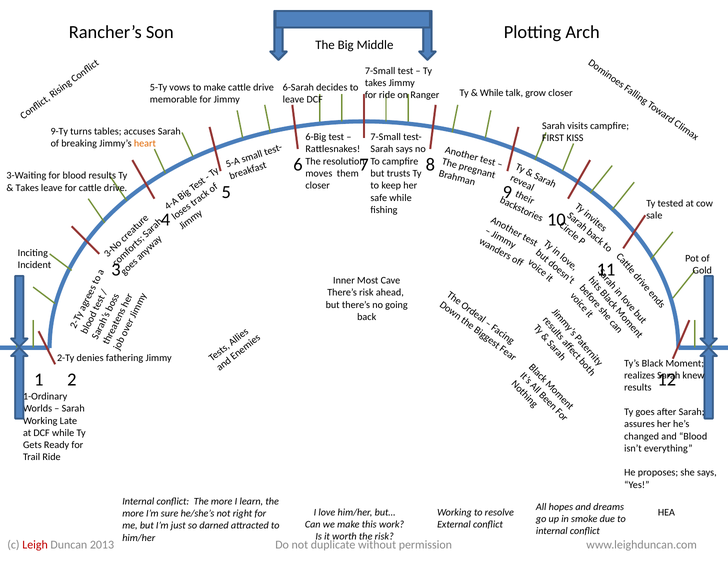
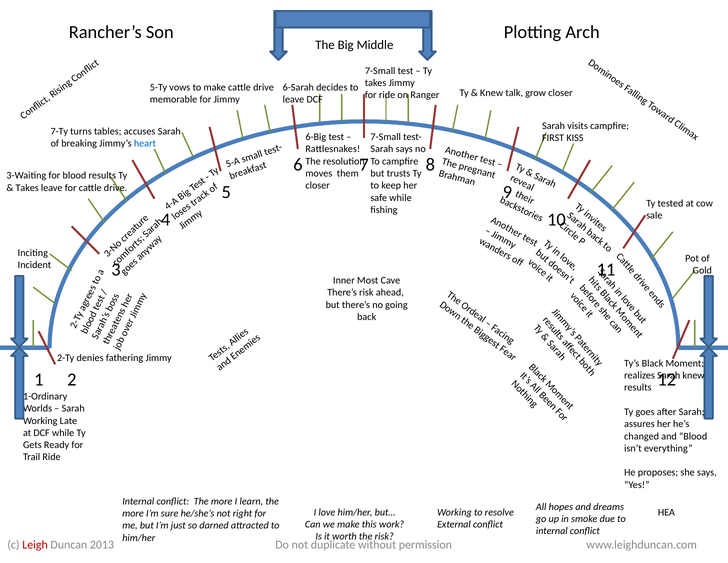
While: While -> Knew (492, 93)
9-Ty: 9-Ty -> 7-Ty (59, 131)
heart colour: orange -> blue (145, 143)
